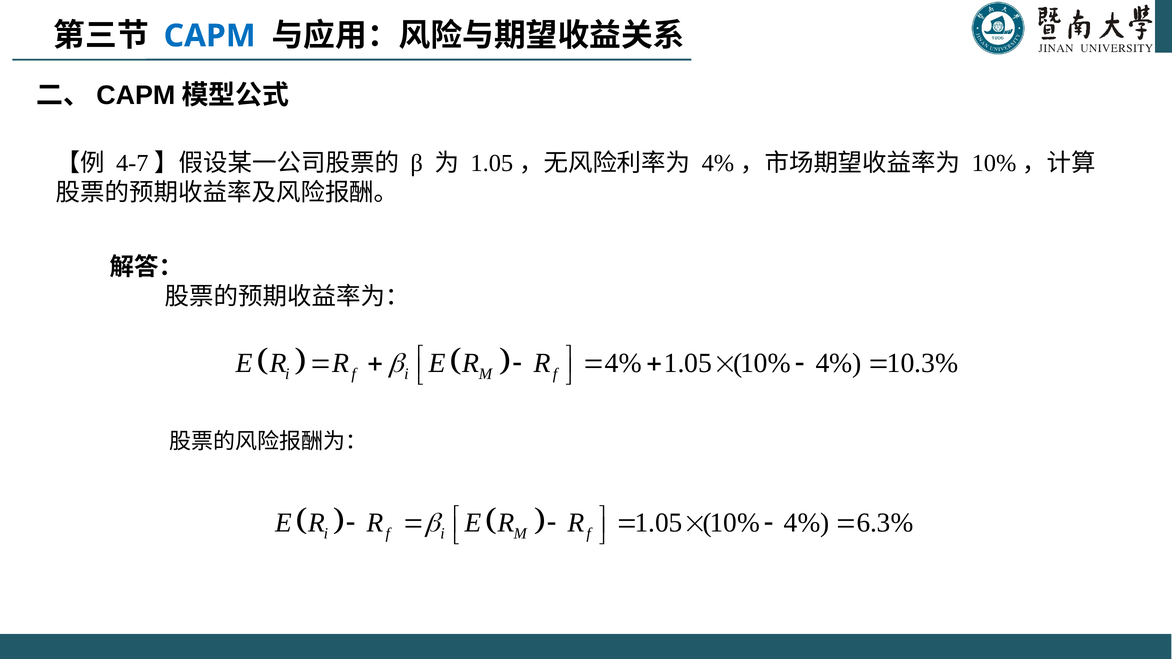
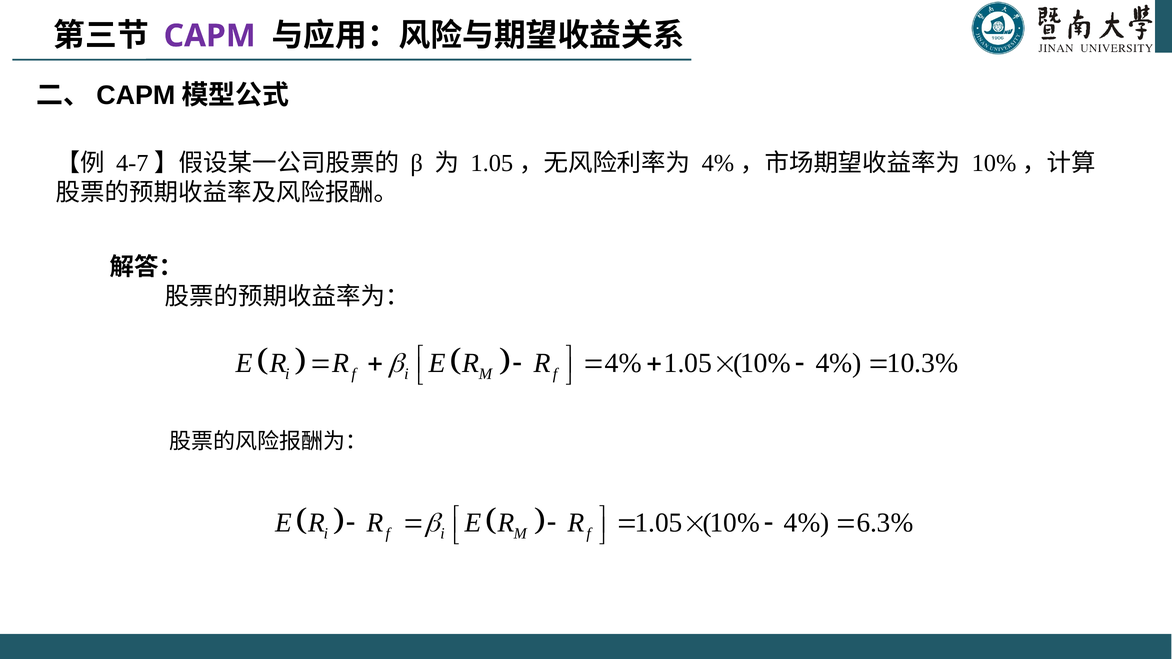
CAPM colour: blue -> purple (210, 36)
